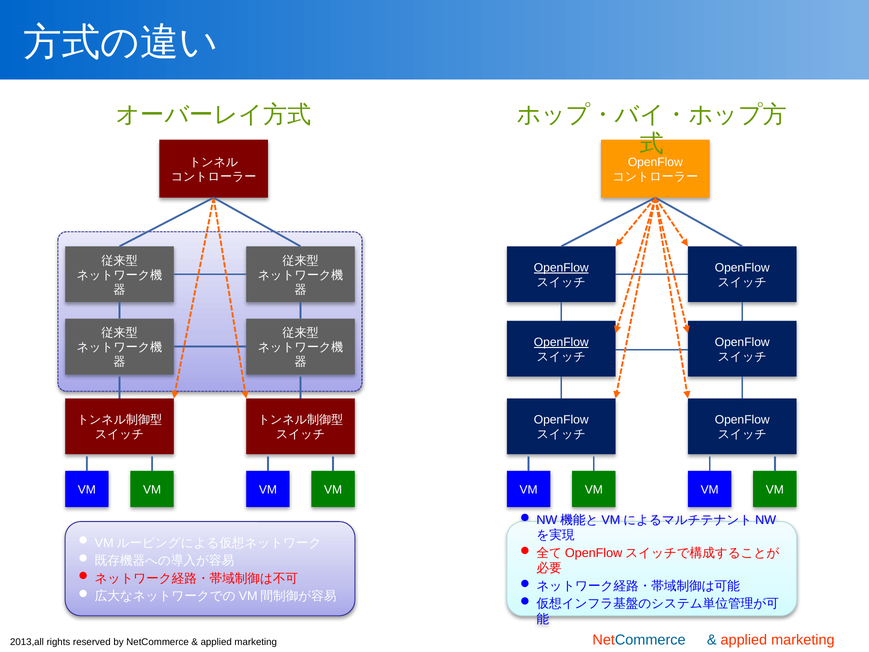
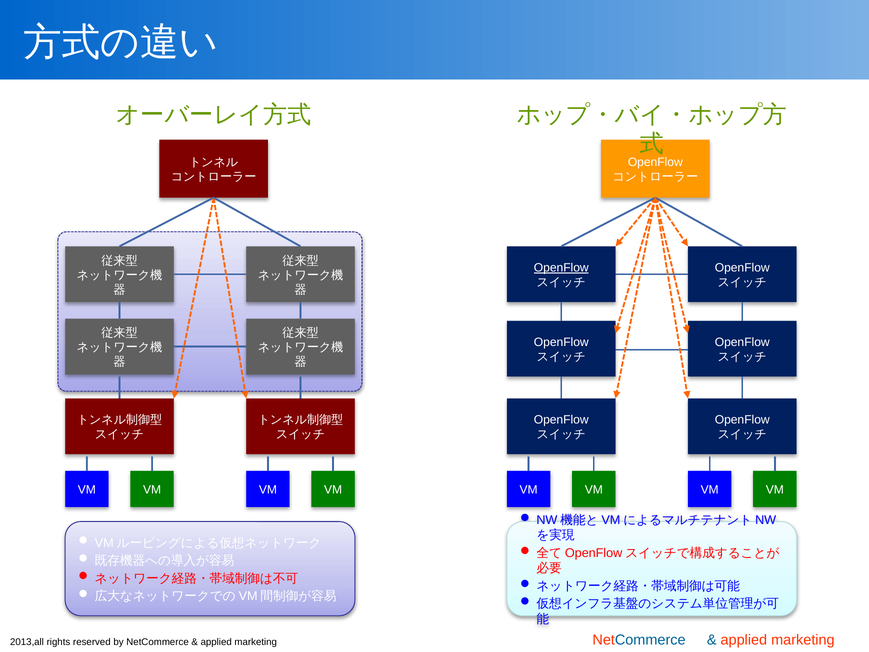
OpenFlow underline: present -> none (561, 342)
